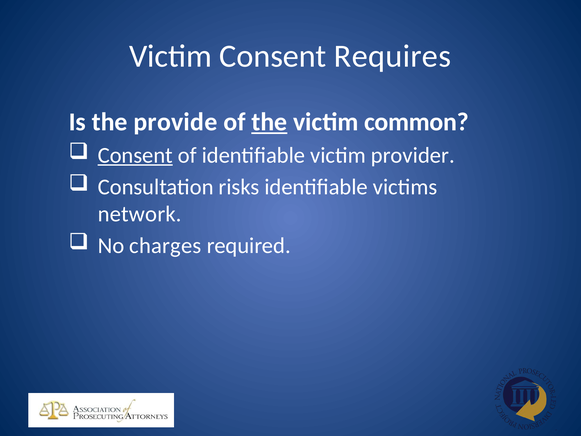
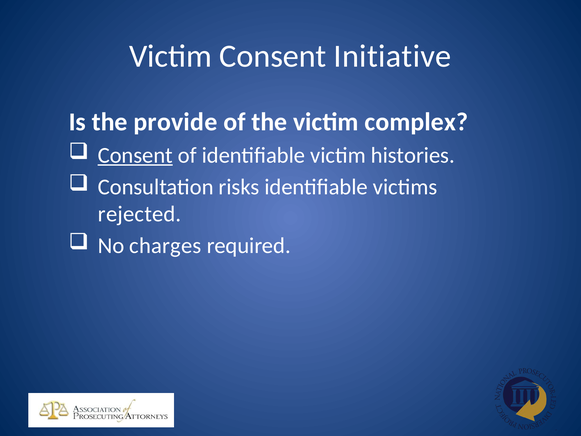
Requires: Requires -> Initiative (392, 56)
the underline: present -> none (269, 122)
common: common -> complex (416, 122)
provider: provider -> histories (413, 155)
network: network -> rejected (140, 214)
